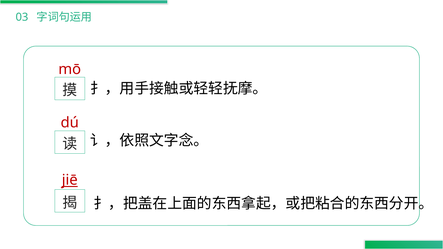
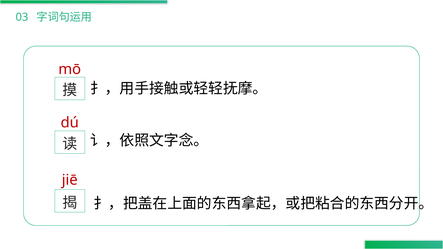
jiē underline: present -> none (70, 180)
